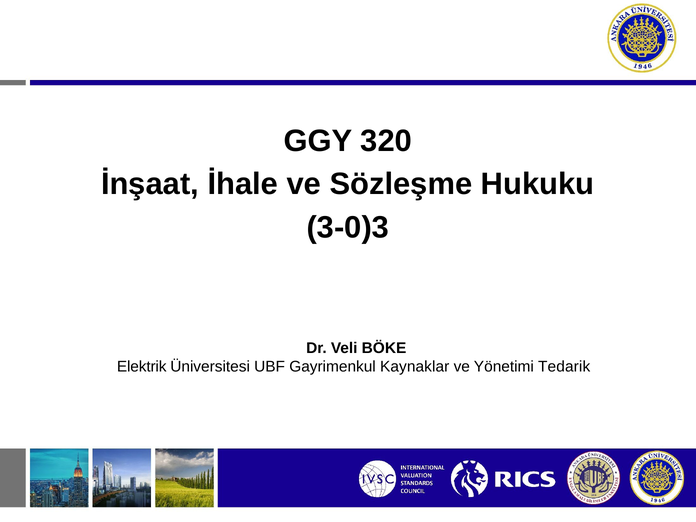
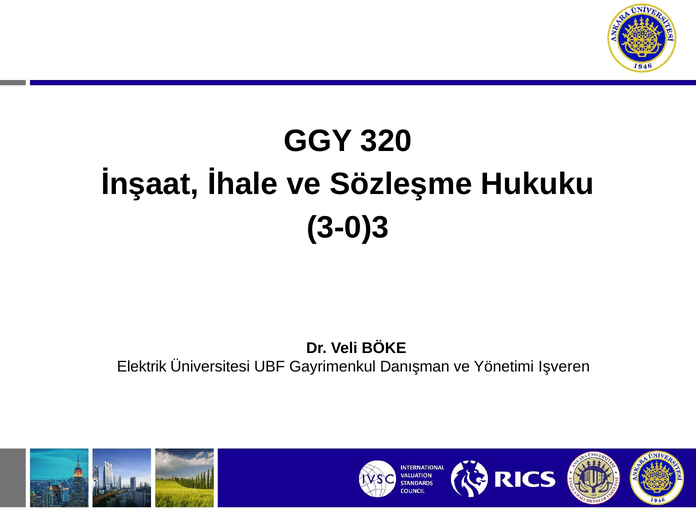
Kaynaklar: Kaynaklar -> Danışman (415, 367)
Tedarik: Tedarik -> Işveren (564, 367)
